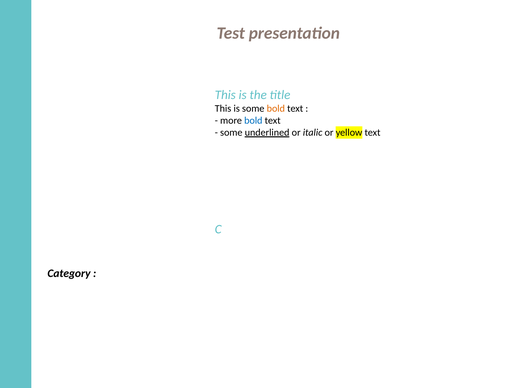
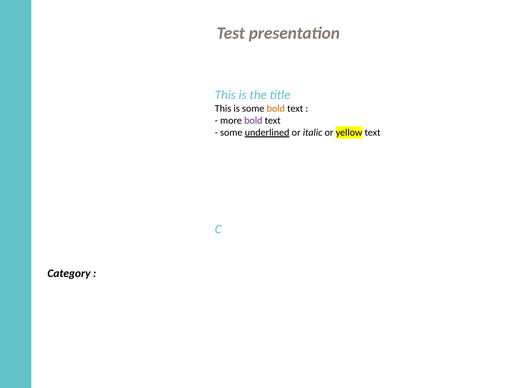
bold colour: blue -> purple (253, 121)
